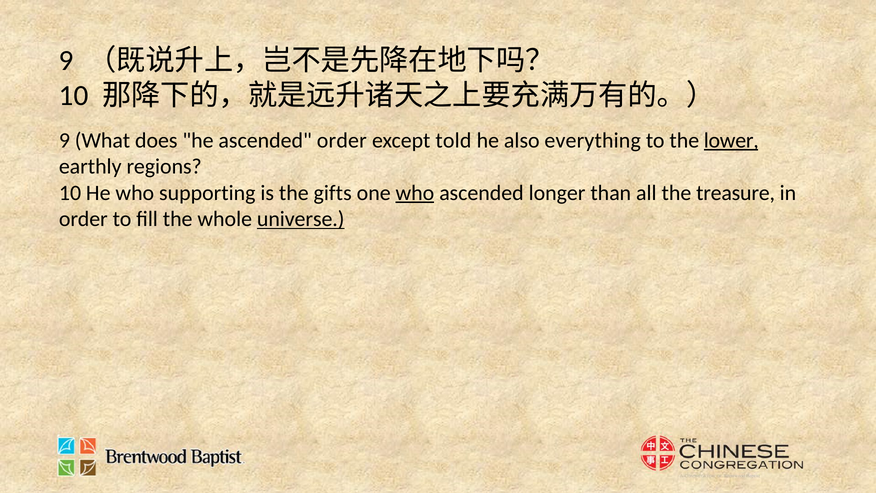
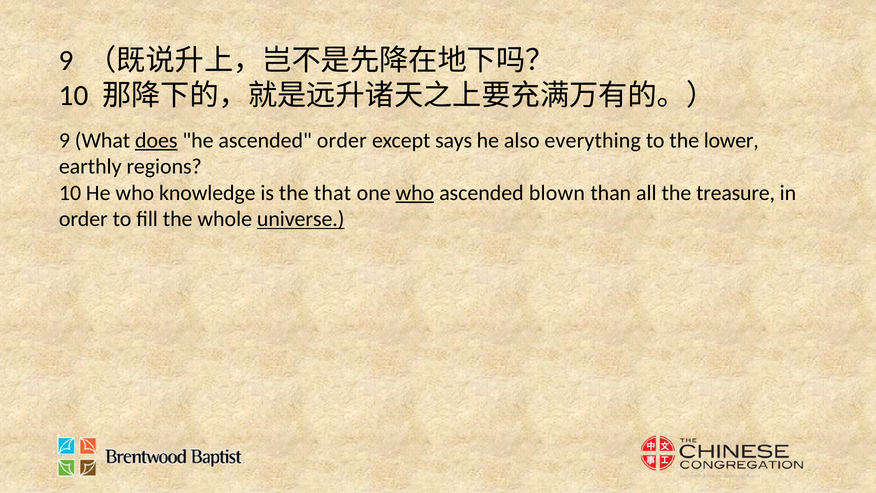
does underline: none -> present (156, 140)
told: told -> says (454, 140)
lower underline: present -> none (731, 140)
supporting: supporting -> knowledge (207, 193)
gifts: gifts -> that (333, 193)
longer: longer -> blown (557, 193)
